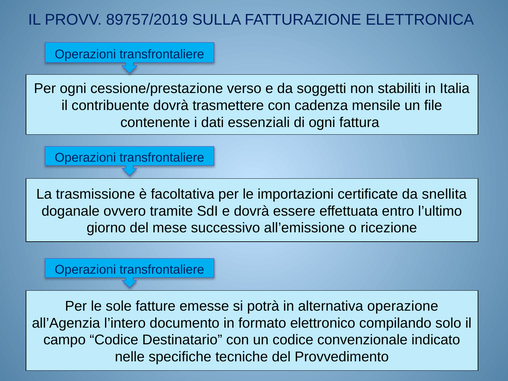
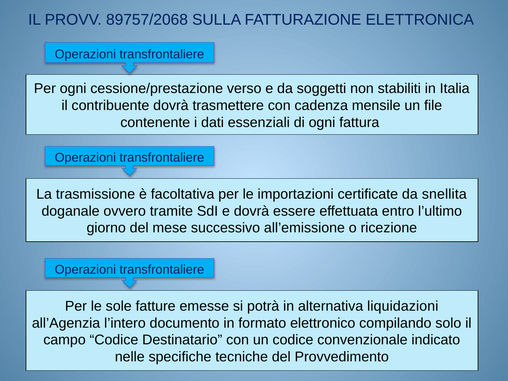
89757/2019: 89757/2019 -> 89757/2068 (147, 20)
operazione: operazione -> liquidazioni (403, 306)
